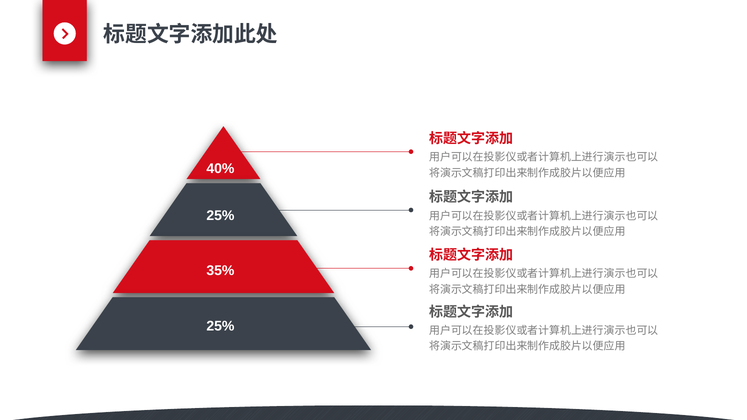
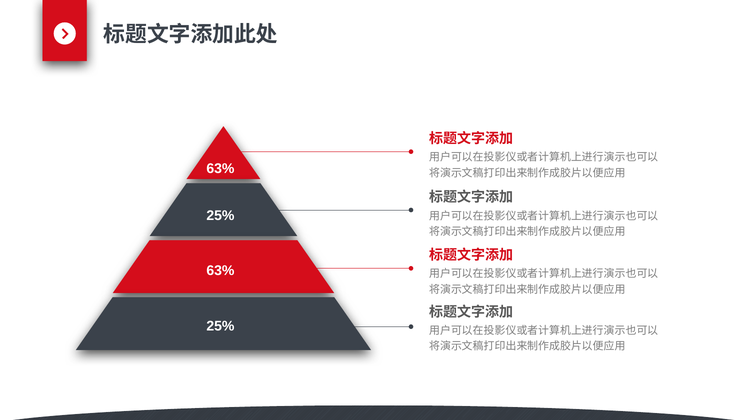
40%: 40% -> 63% (220, 169)
35%: 35% -> 63% (220, 271)
